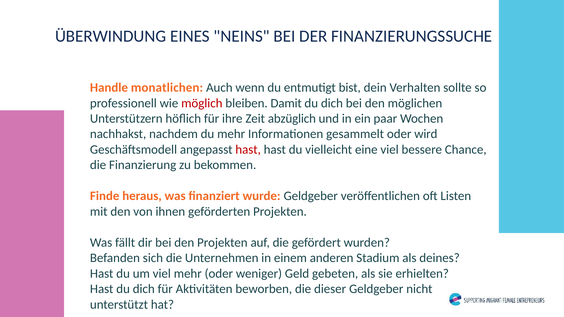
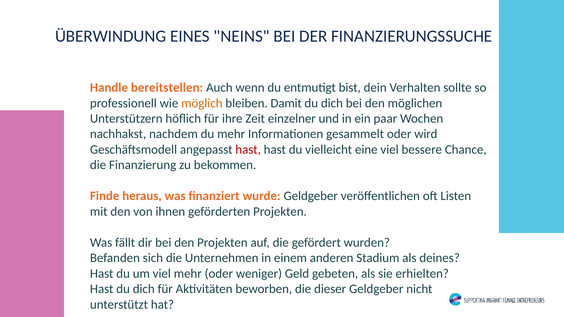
monatlichen: monatlichen -> bereitstellen (167, 88)
möglich colour: red -> orange (202, 103)
abzüglich: abzüglich -> einzelner (292, 119)
